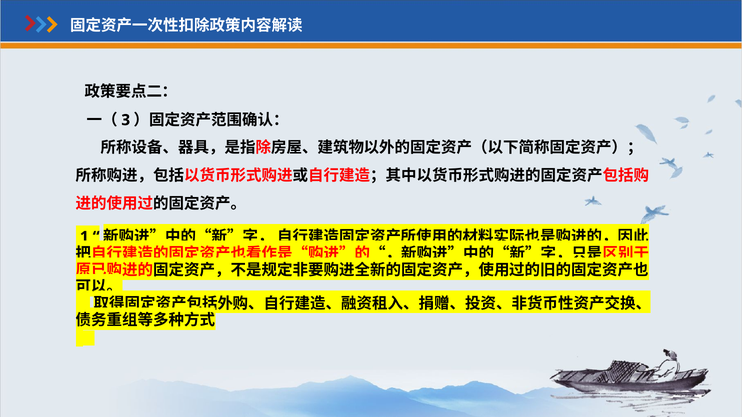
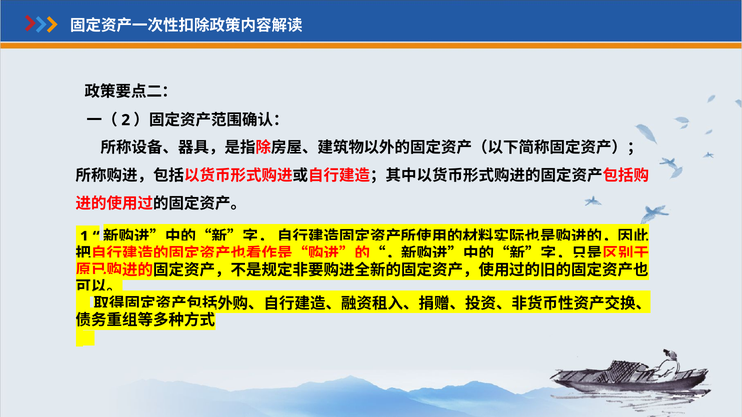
3: 3 -> 2 (126, 120)
